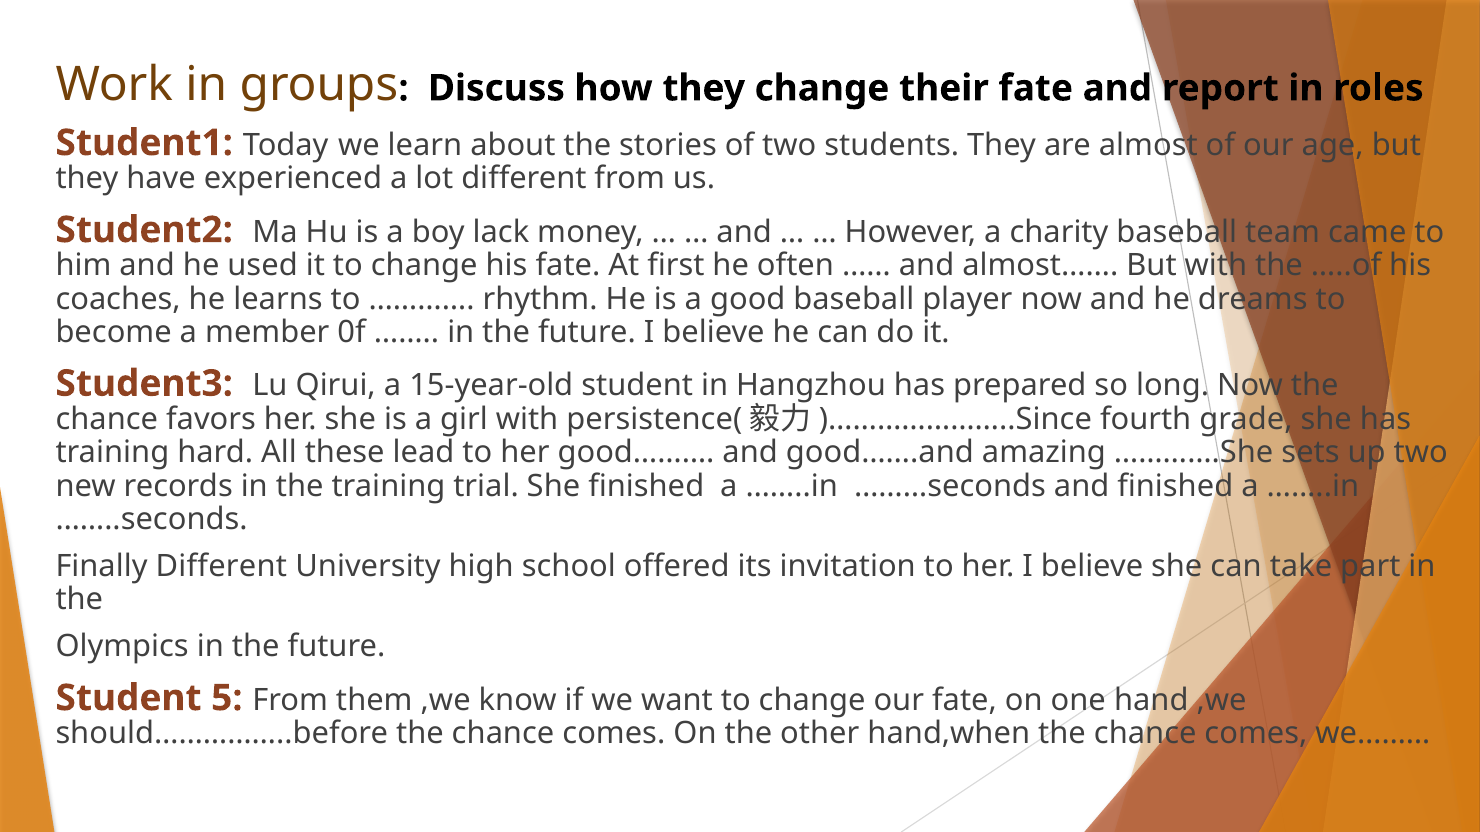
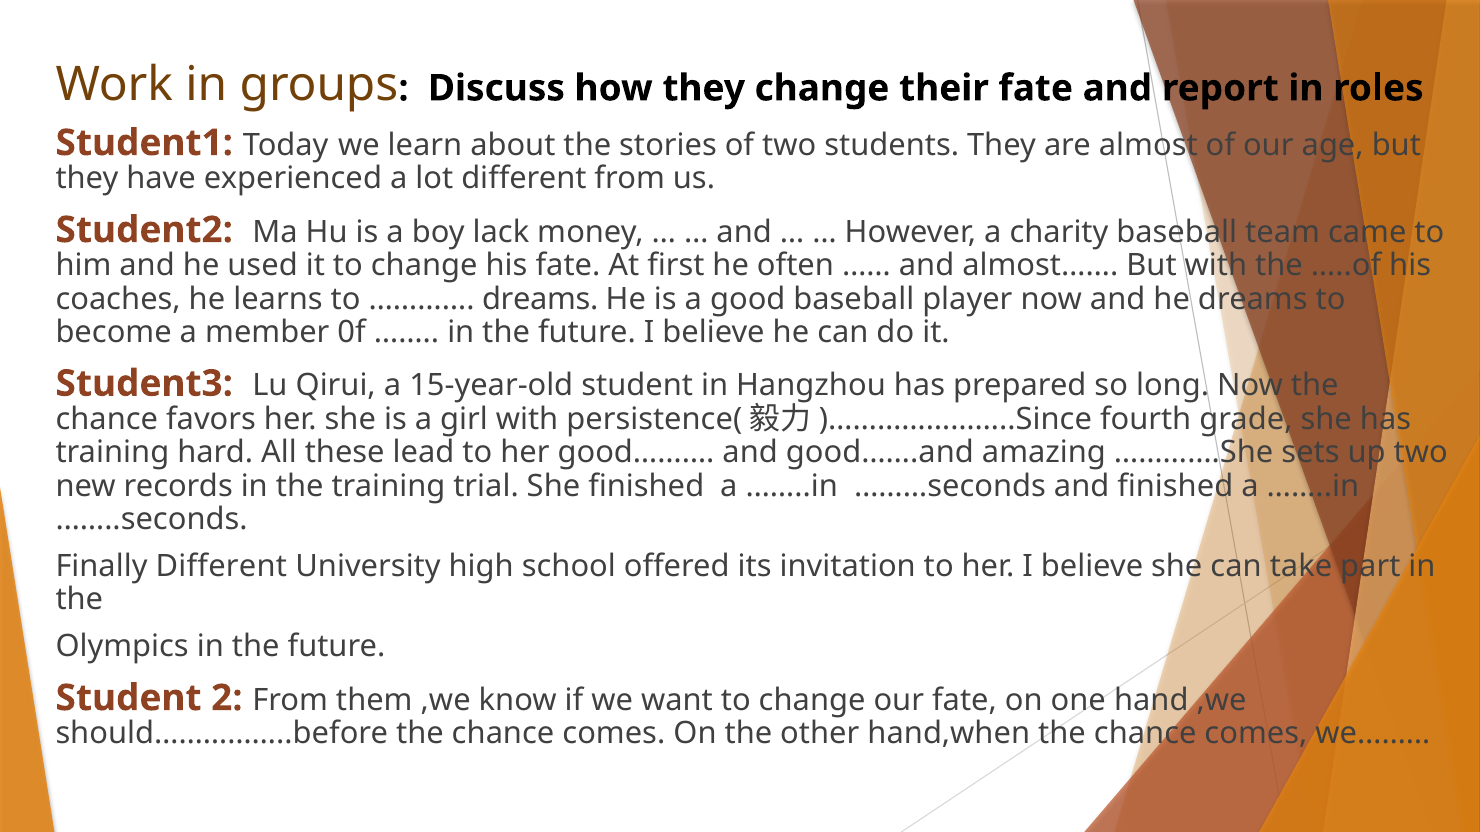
rhythm: rhythm -> dreams (540, 299)
5: 5 -> 2 (227, 698)
